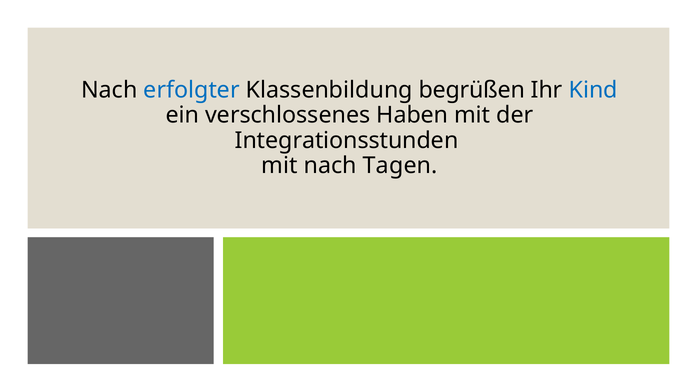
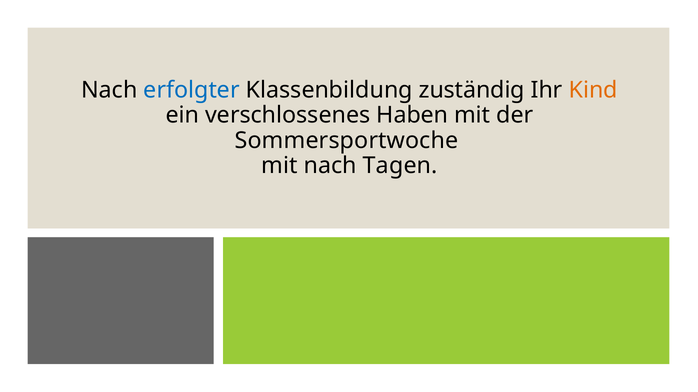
begrüßen: begrüßen -> zuständig (472, 90)
Kind colour: blue -> orange (593, 90)
Integrationsstunden: Integrationsstunden -> Sommersportwoche (347, 141)
